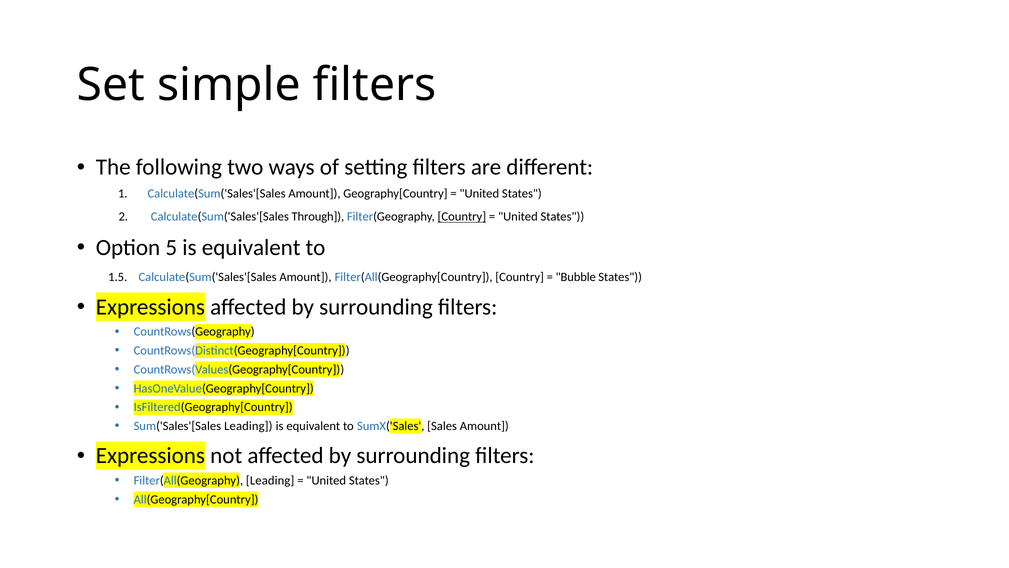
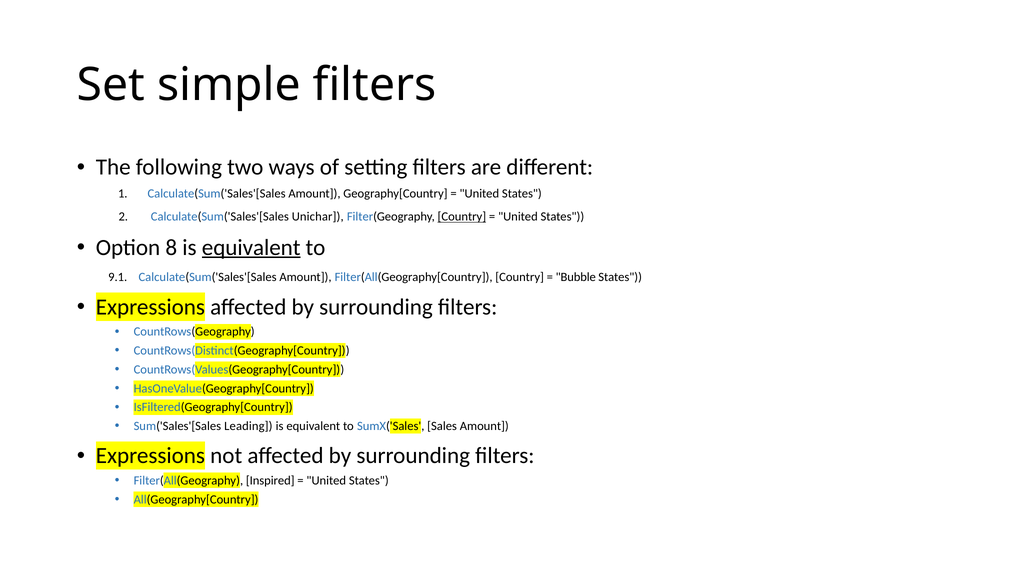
Through: Through -> Unichar (318, 217)
5: 5 -> 8 (171, 247)
equivalent underline: none -> present (251, 247)
1.5: 1.5 -> 9.1 (118, 277)
Filter(All(Geography Leading: Leading -> Inspired (270, 480)
